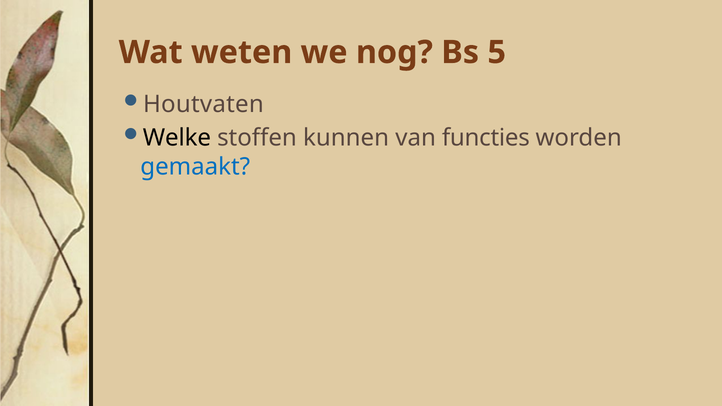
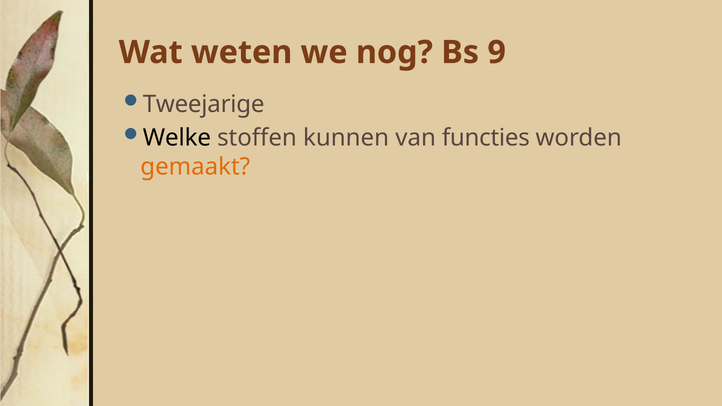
5: 5 -> 9 (497, 52)
Houtvaten: Houtvaten -> Tweejarige (204, 105)
gemaakt colour: blue -> orange (195, 167)
